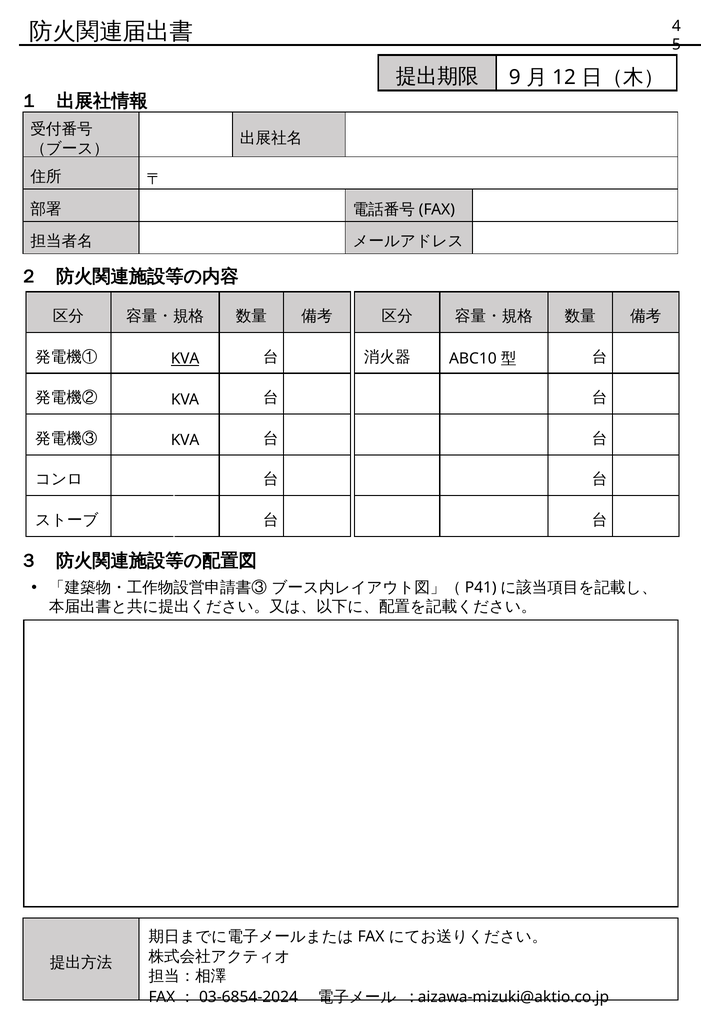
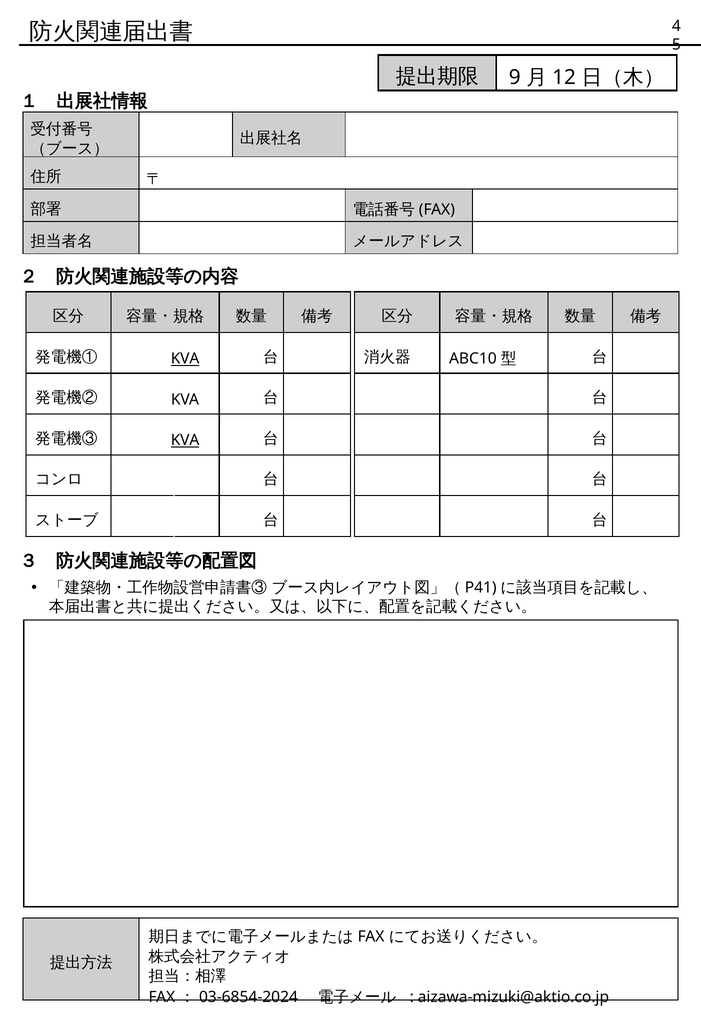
KVA underline: none -> present (185, 441)
